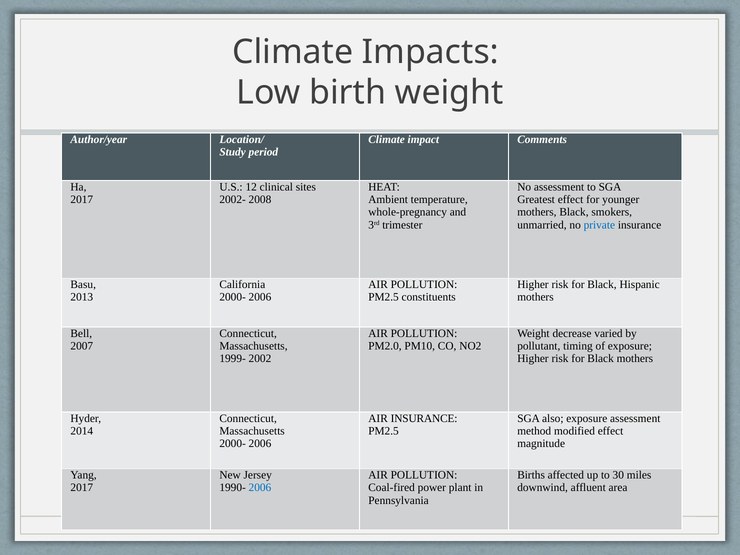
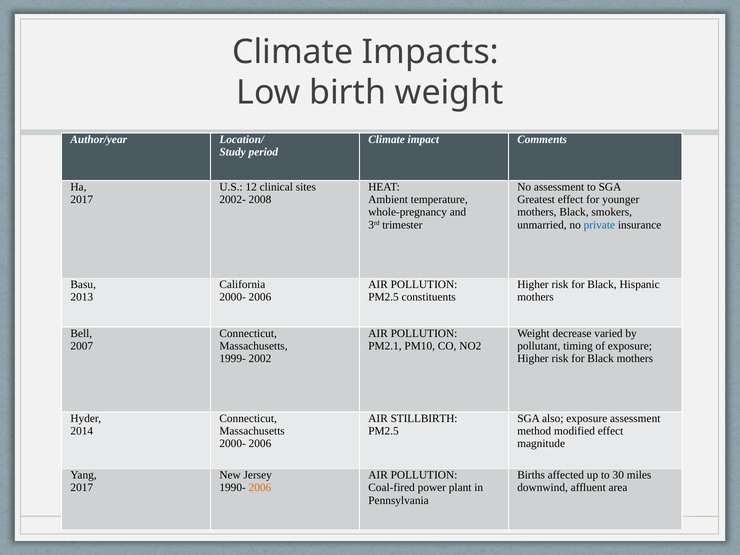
PM2.0: PM2.0 -> PM2.1 (385, 346)
AIR INSURANCE: INSURANCE -> STILLBIRTH (424, 418)
2006 colour: blue -> orange (260, 488)
